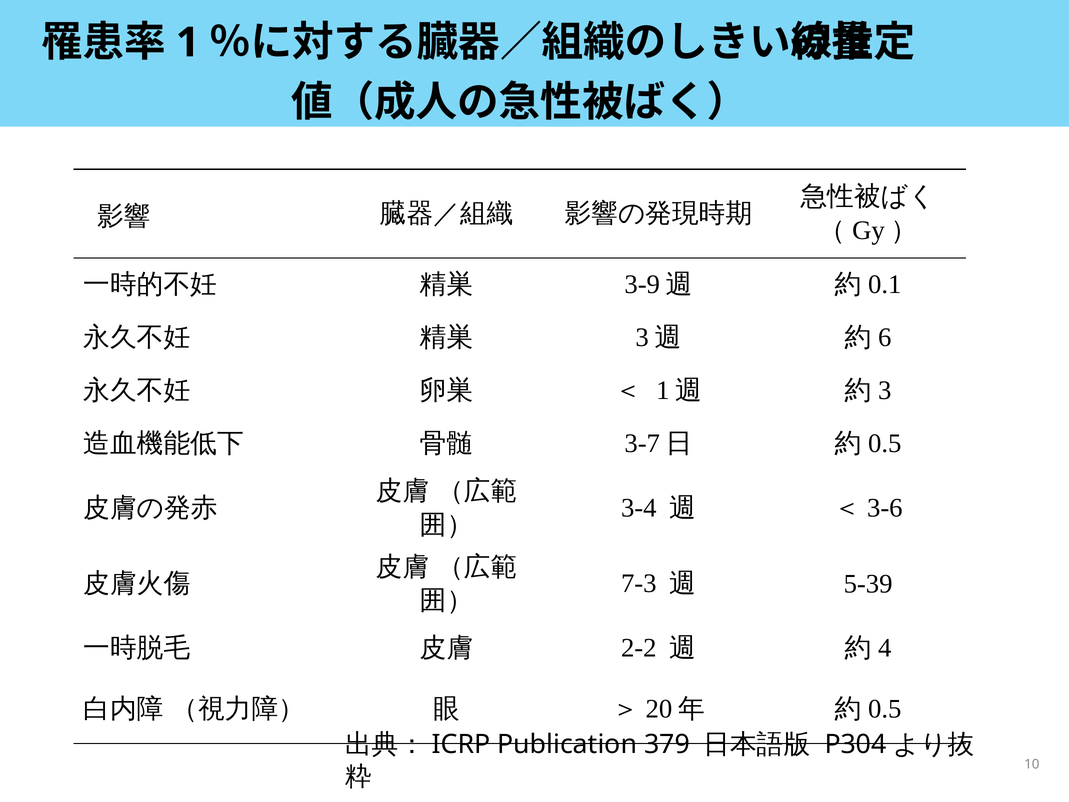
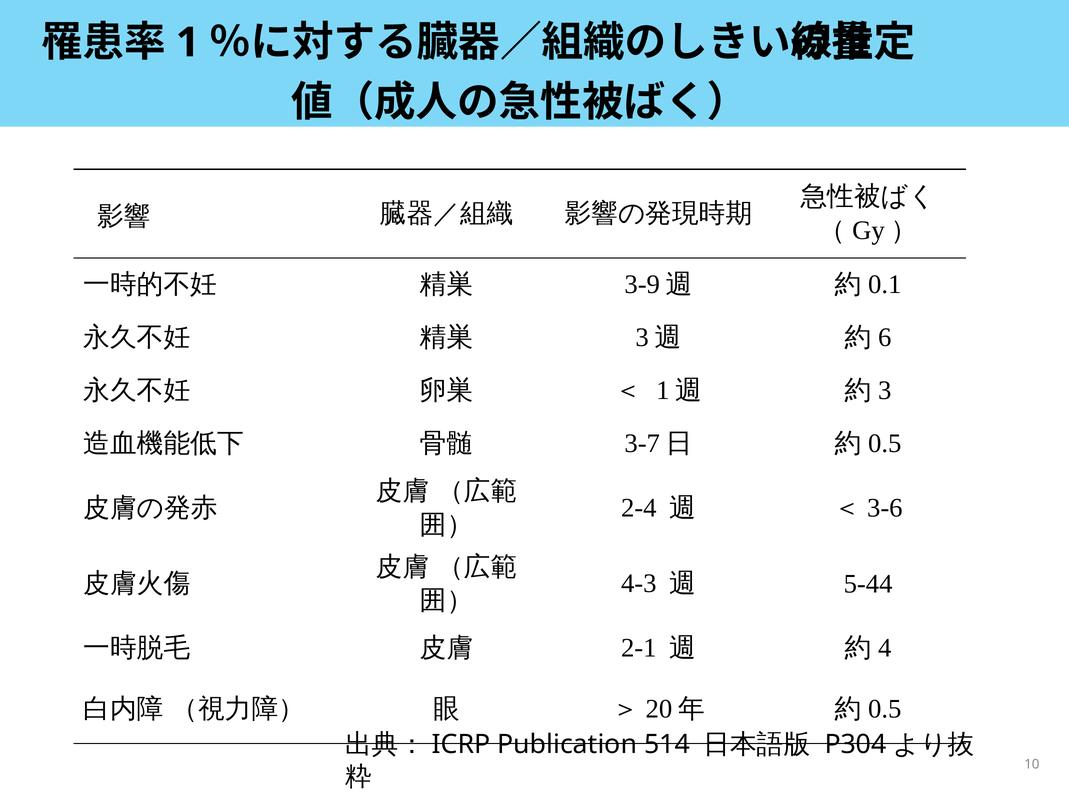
3-4: 3-4 -> 2-4 (639, 508)
7-3: 7-3 -> 4-3 (639, 583)
5-39: 5-39 -> 5-44 (868, 584)
2-2: 2-2 -> 2-1 (639, 648)
379: 379 -> 514 (667, 744)
